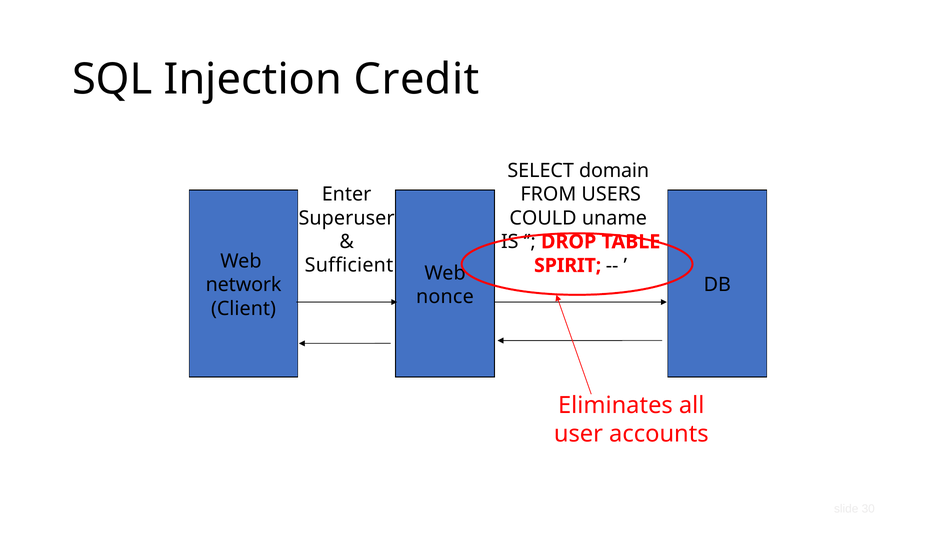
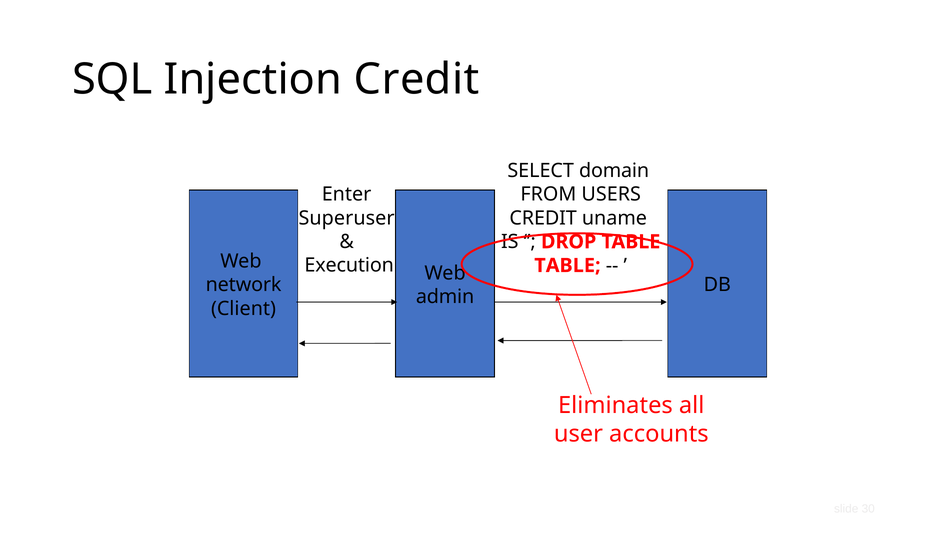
COULD: COULD -> CREDIT (543, 218)
Sufficient: Sufficient -> Execution (349, 265)
SPIRIT: SPIRIT -> TABLE (567, 265)
nonce: nonce -> admin (445, 297)
